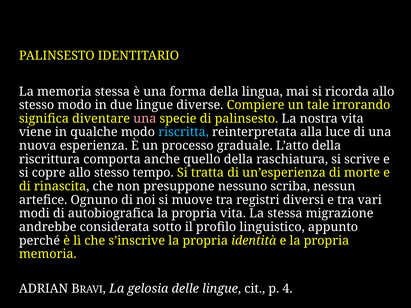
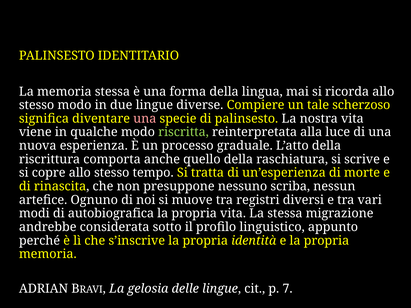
irrorando: irrorando -> scherzoso (361, 105)
riscritta colour: light blue -> light green (184, 132)
4: 4 -> 7 (288, 289)
